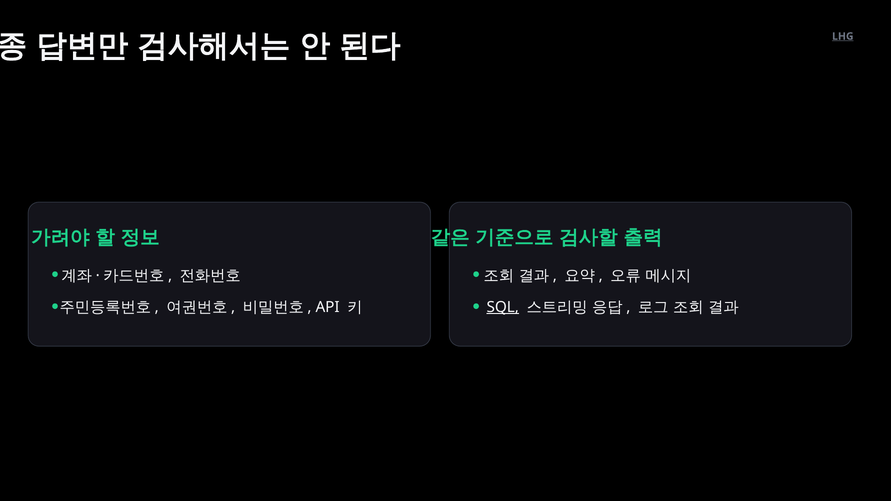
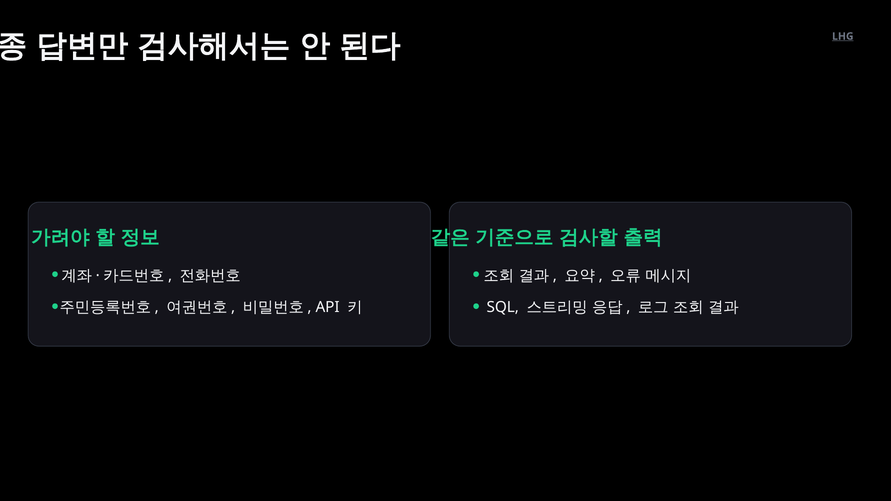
SQL underline: present -> none (503, 307)
